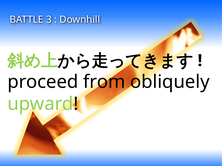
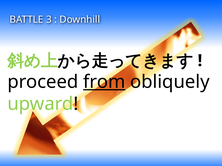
from underline: none -> present (104, 82)
